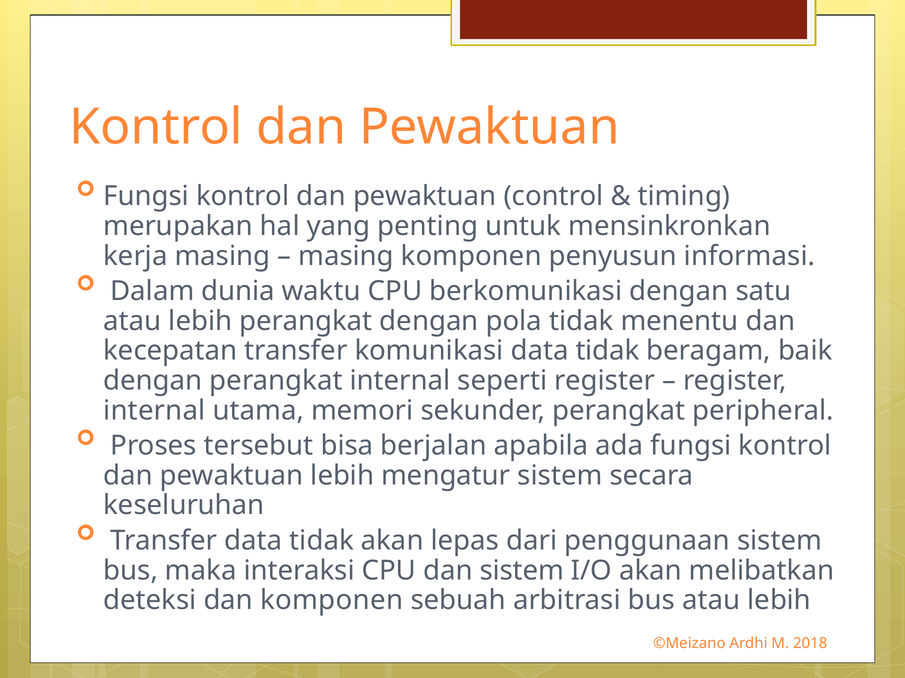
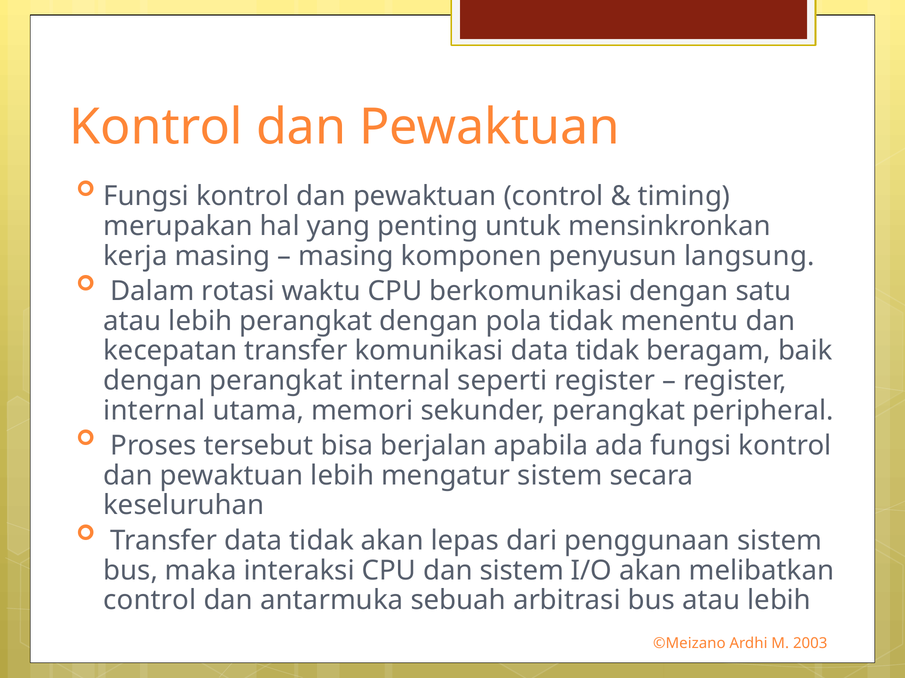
informasi: informasi -> langsung (749, 256)
dunia: dunia -> rotasi (238, 291)
deteksi: deteksi -> control (150, 601)
dan komponen: komponen -> antarmuka (332, 601)
2018: 2018 -> 2003 (810, 644)
